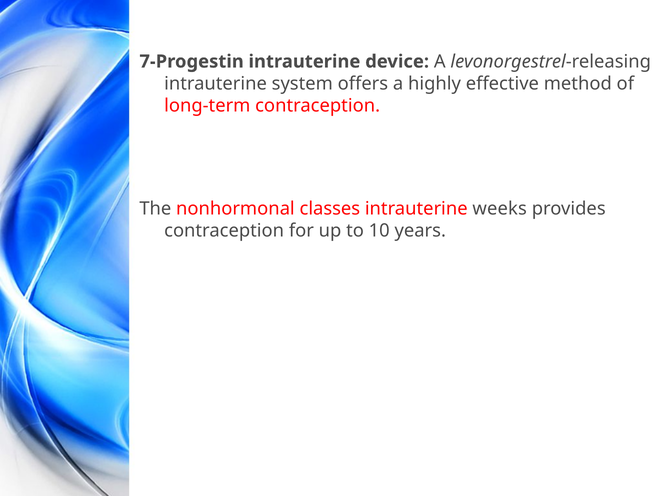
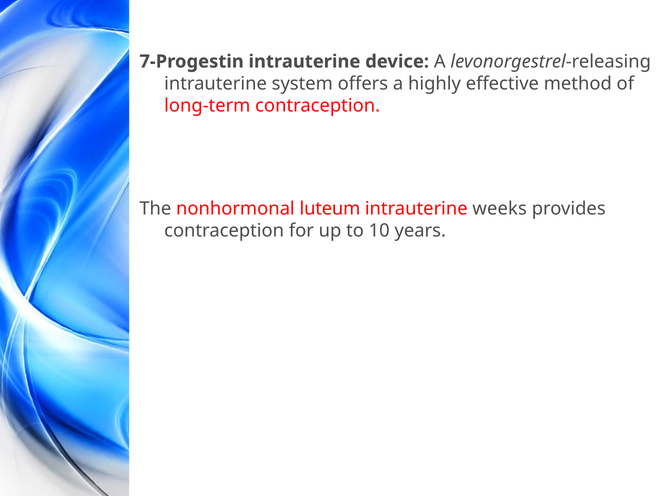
classes: classes -> luteum (330, 208)
